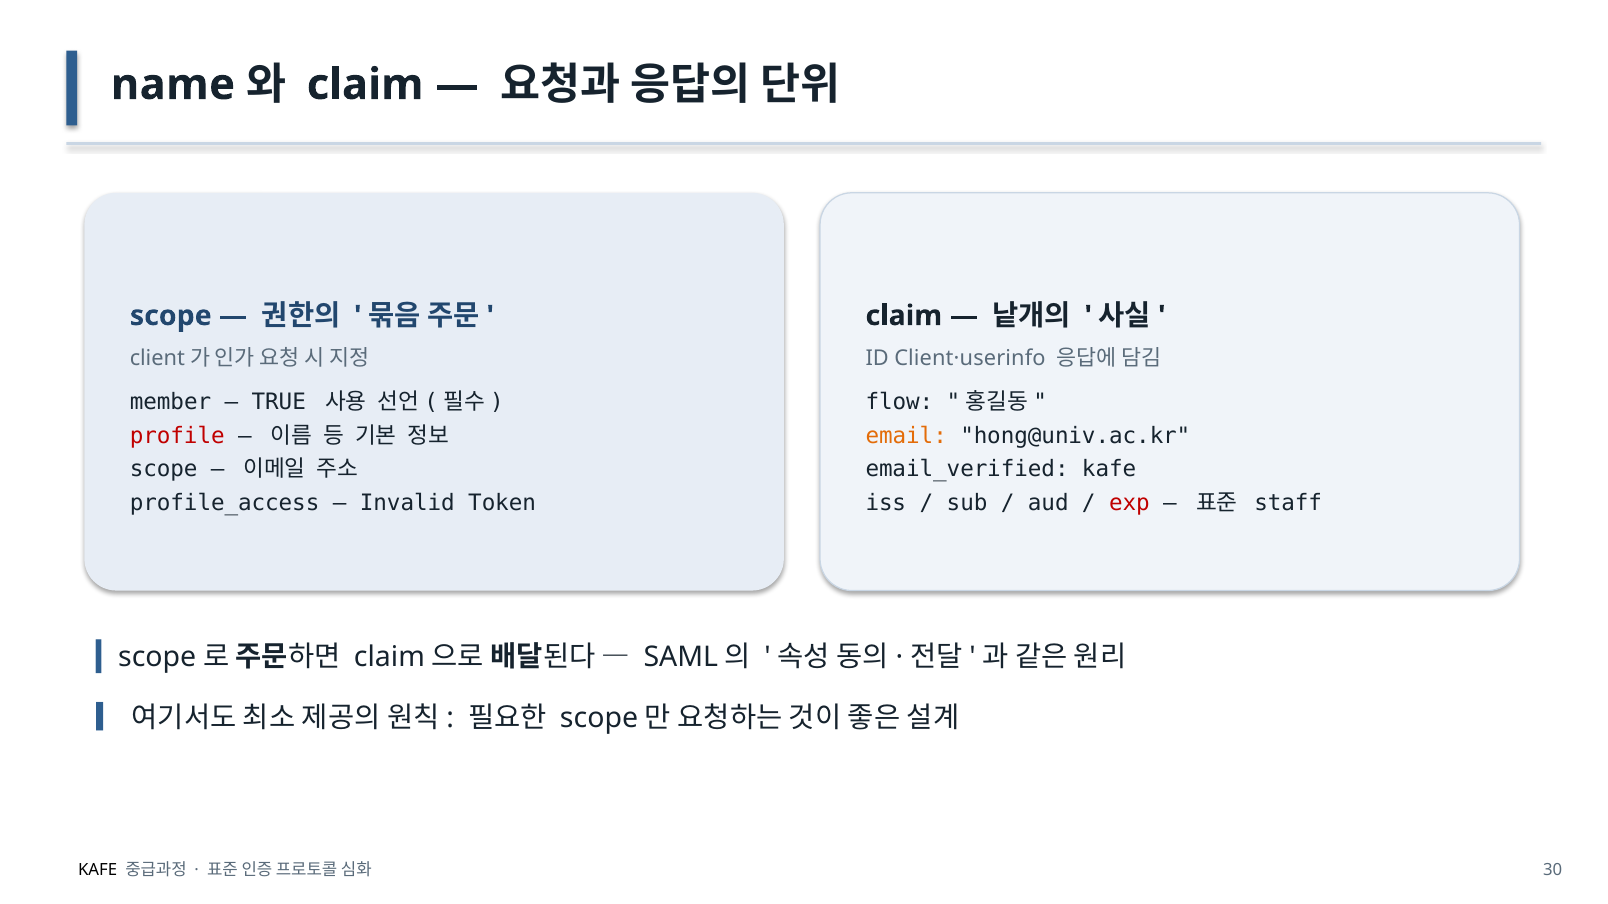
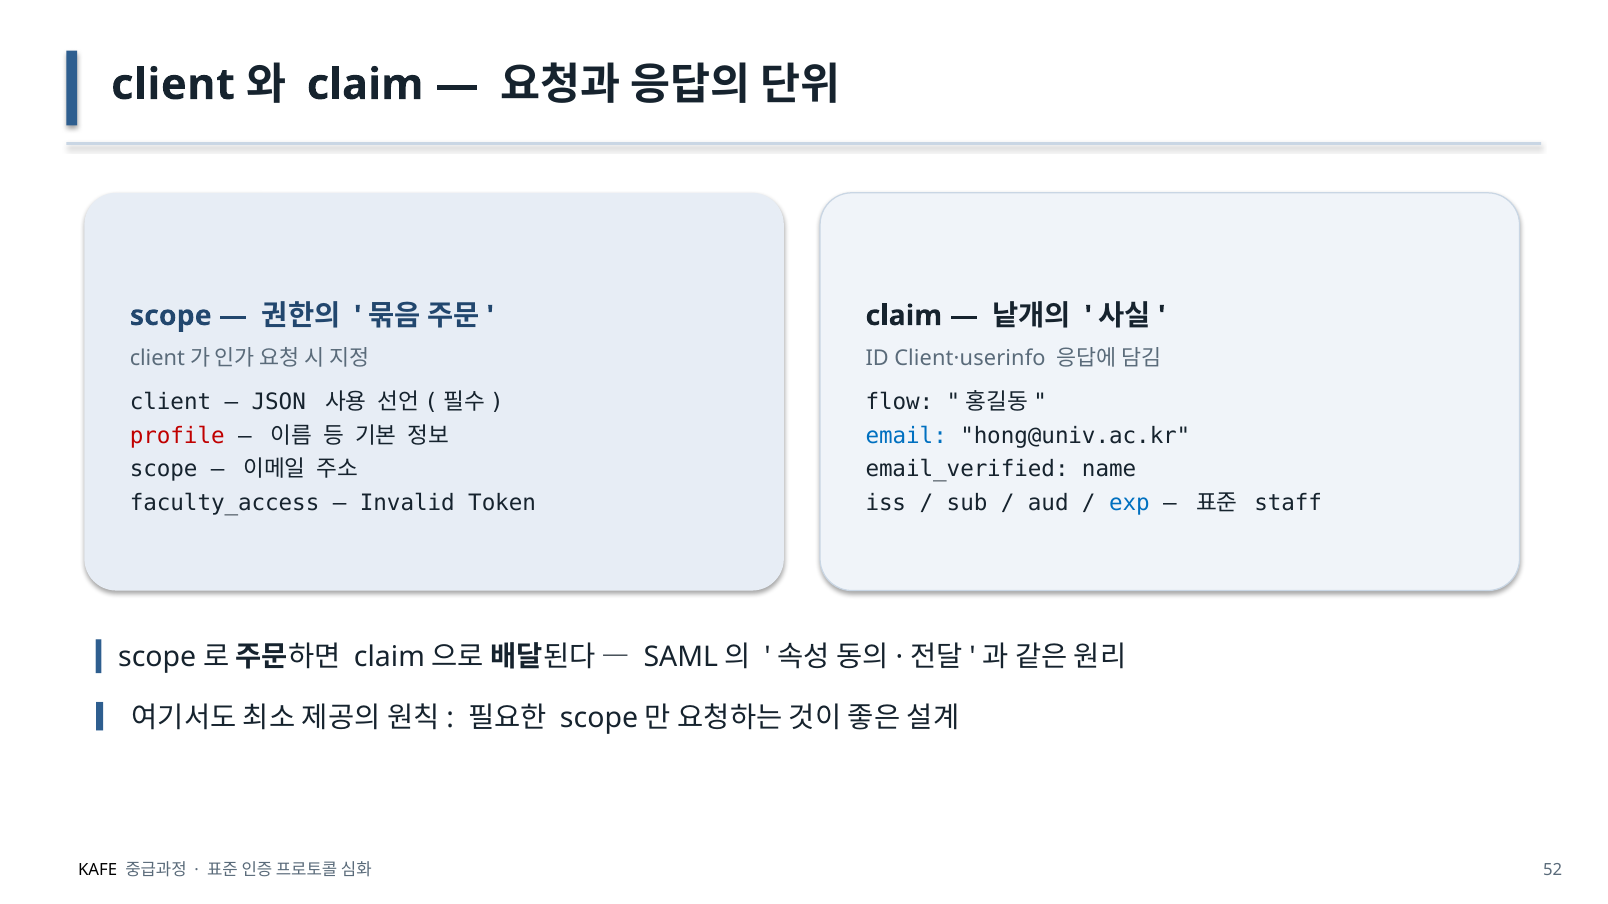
name: name -> client (173, 85)
member: member -> client (171, 402)
TRUE: TRUE -> JSON (279, 402)
email colour: orange -> blue (906, 436)
email_verified kafe: kafe -> name (1109, 470)
profile_access: profile_access -> faculty_access (225, 503)
exp colour: red -> blue (1129, 503)
30: 30 -> 52 (1553, 871)
